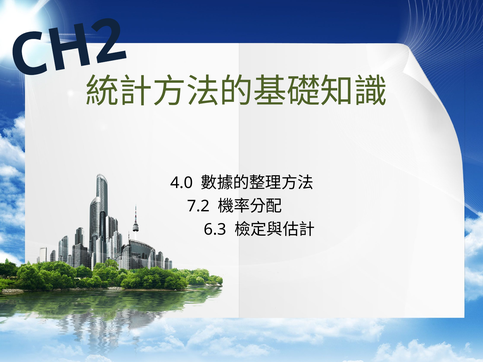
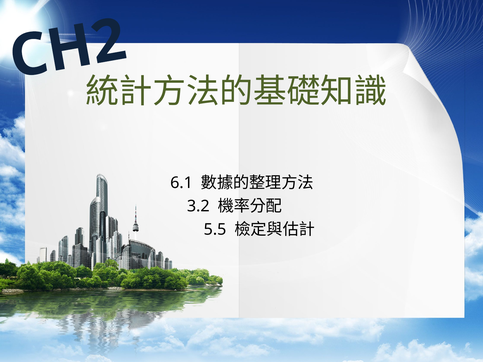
4.0: 4.0 -> 6.1 (182, 183)
7.2: 7.2 -> 3.2 (198, 206)
6.3: 6.3 -> 5.5 (215, 230)
